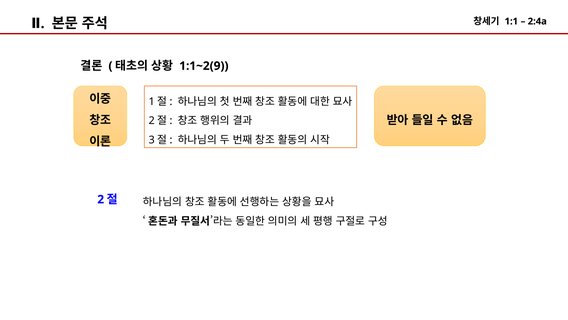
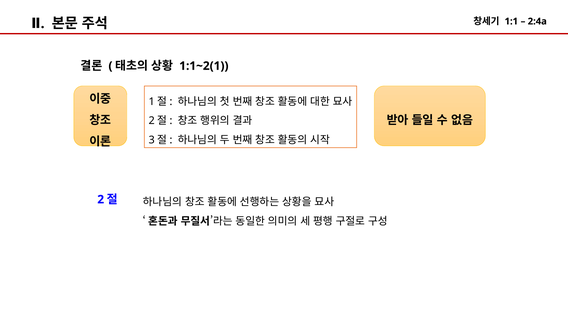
1:1~2(9: 1:1~2(9 -> 1:1~2(1 (204, 66)
